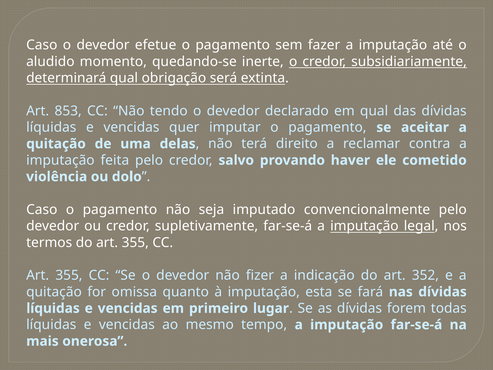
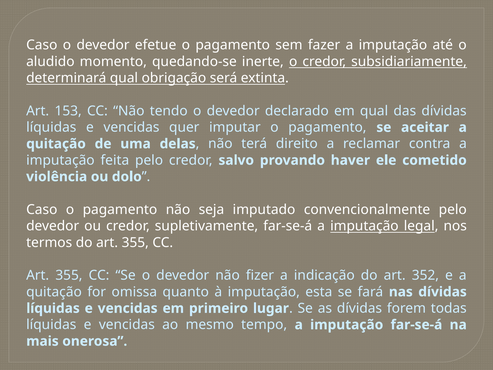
853: 853 -> 153 (68, 111)
